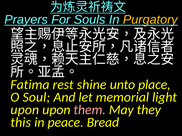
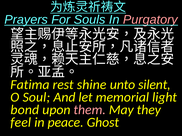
Purgatory colour: yellow -> pink (150, 20)
place: place -> silent (154, 85)
upon: upon -> bond (25, 110)
this: this -> feel (21, 123)
Bread: Bread -> Ghost (103, 123)
